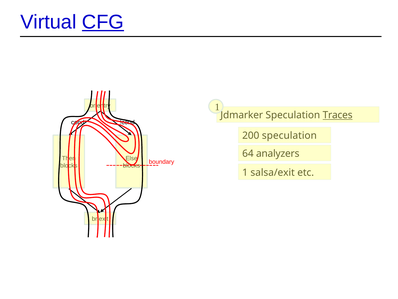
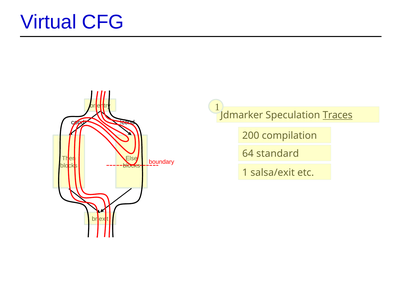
CFG underline: present -> none (103, 22)
200 speculation: speculation -> compilation (289, 135)
analyzers: analyzers -> standard (278, 153)
